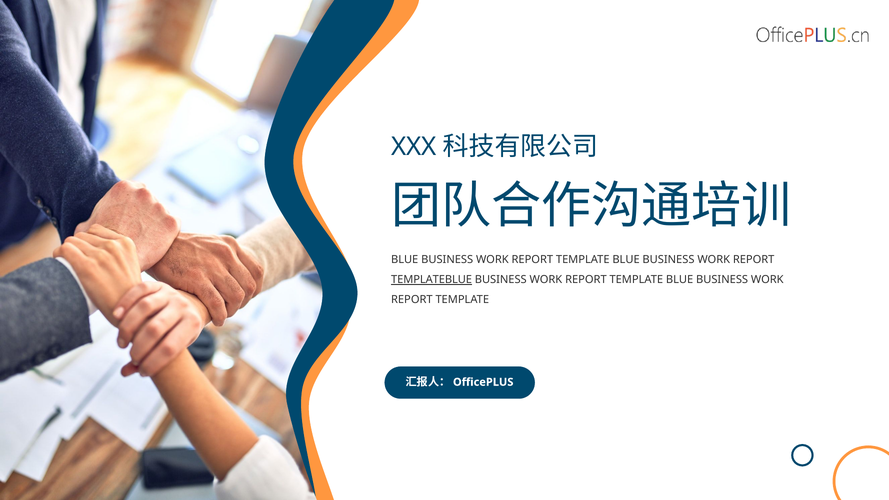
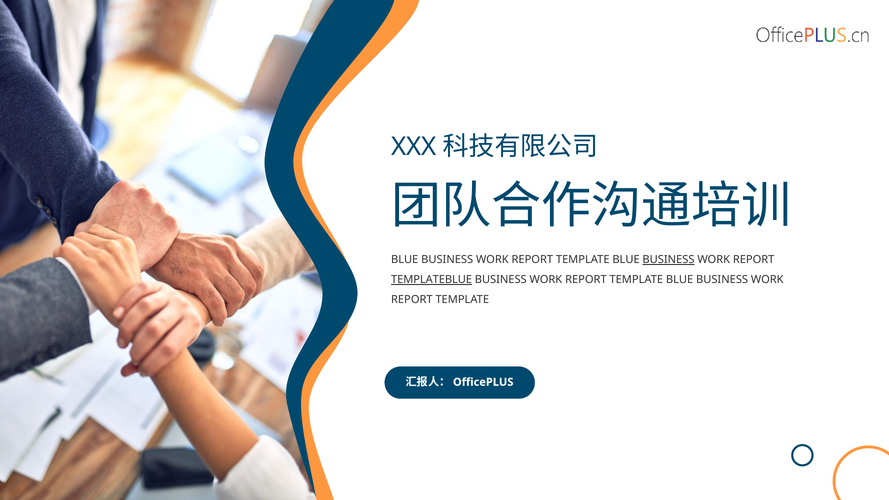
BUSINESS underline: none -> present (668, 260)
